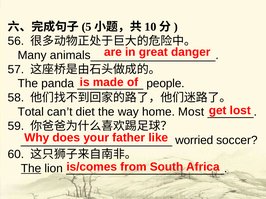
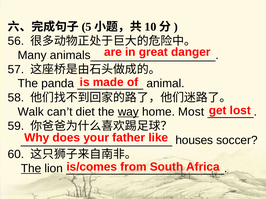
people: people -> animal (166, 84)
Total: Total -> Walk (31, 112)
way underline: none -> present (128, 112)
worried: worried -> houses (194, 140)
